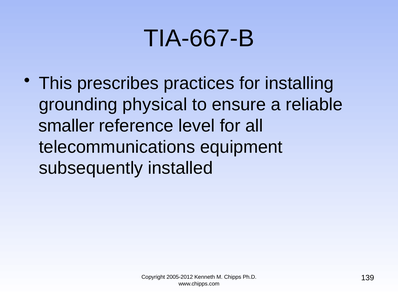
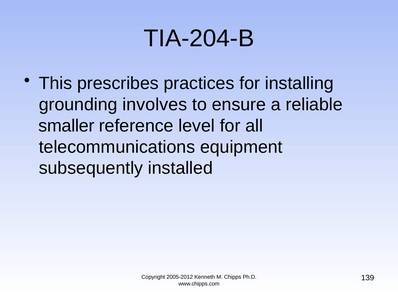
TIA-667-B: TIA-667-B -> TIA-204-B (199, 39)
physical: physical -> involves (155, 105)
